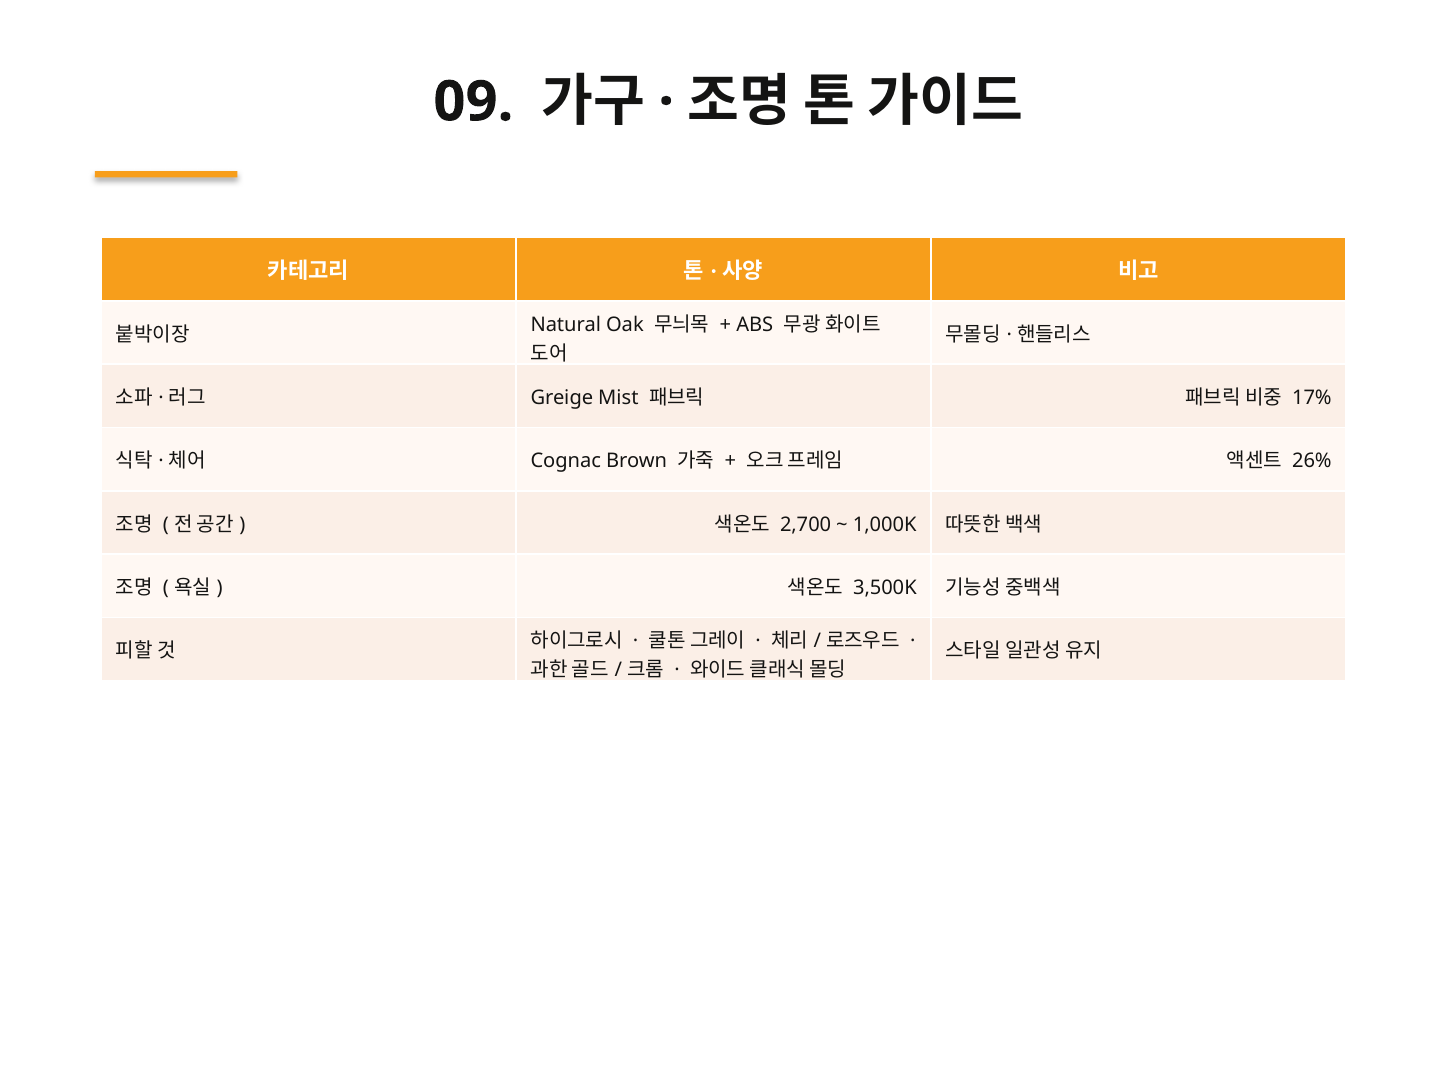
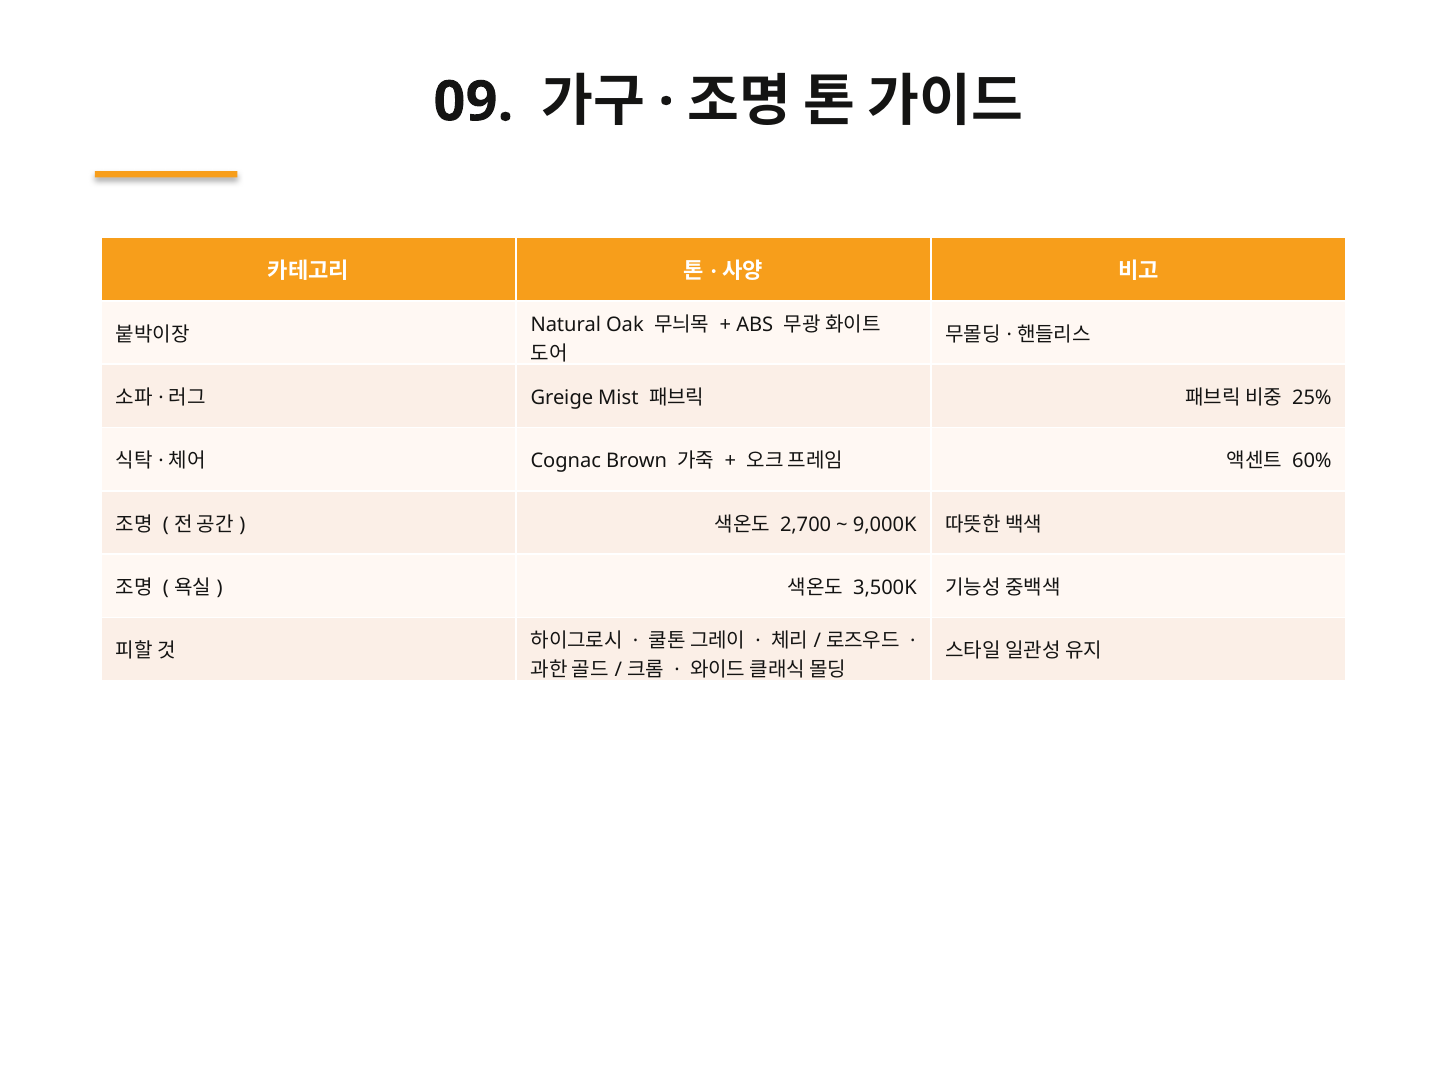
17%: 17% -> 25% (1312, 398)
26%: 26% -> 60% (1312, 461)
1,000K: 1,000K -> 9,000K (885, 525)
